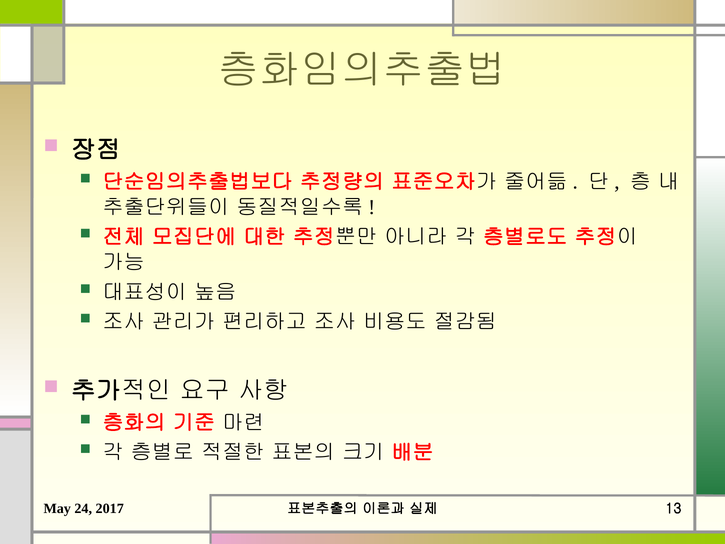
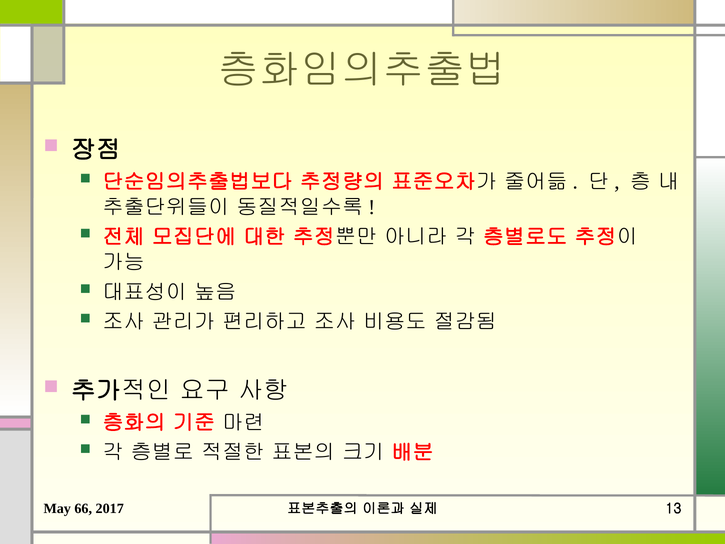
24: 24 -> 66 (83, 508)
